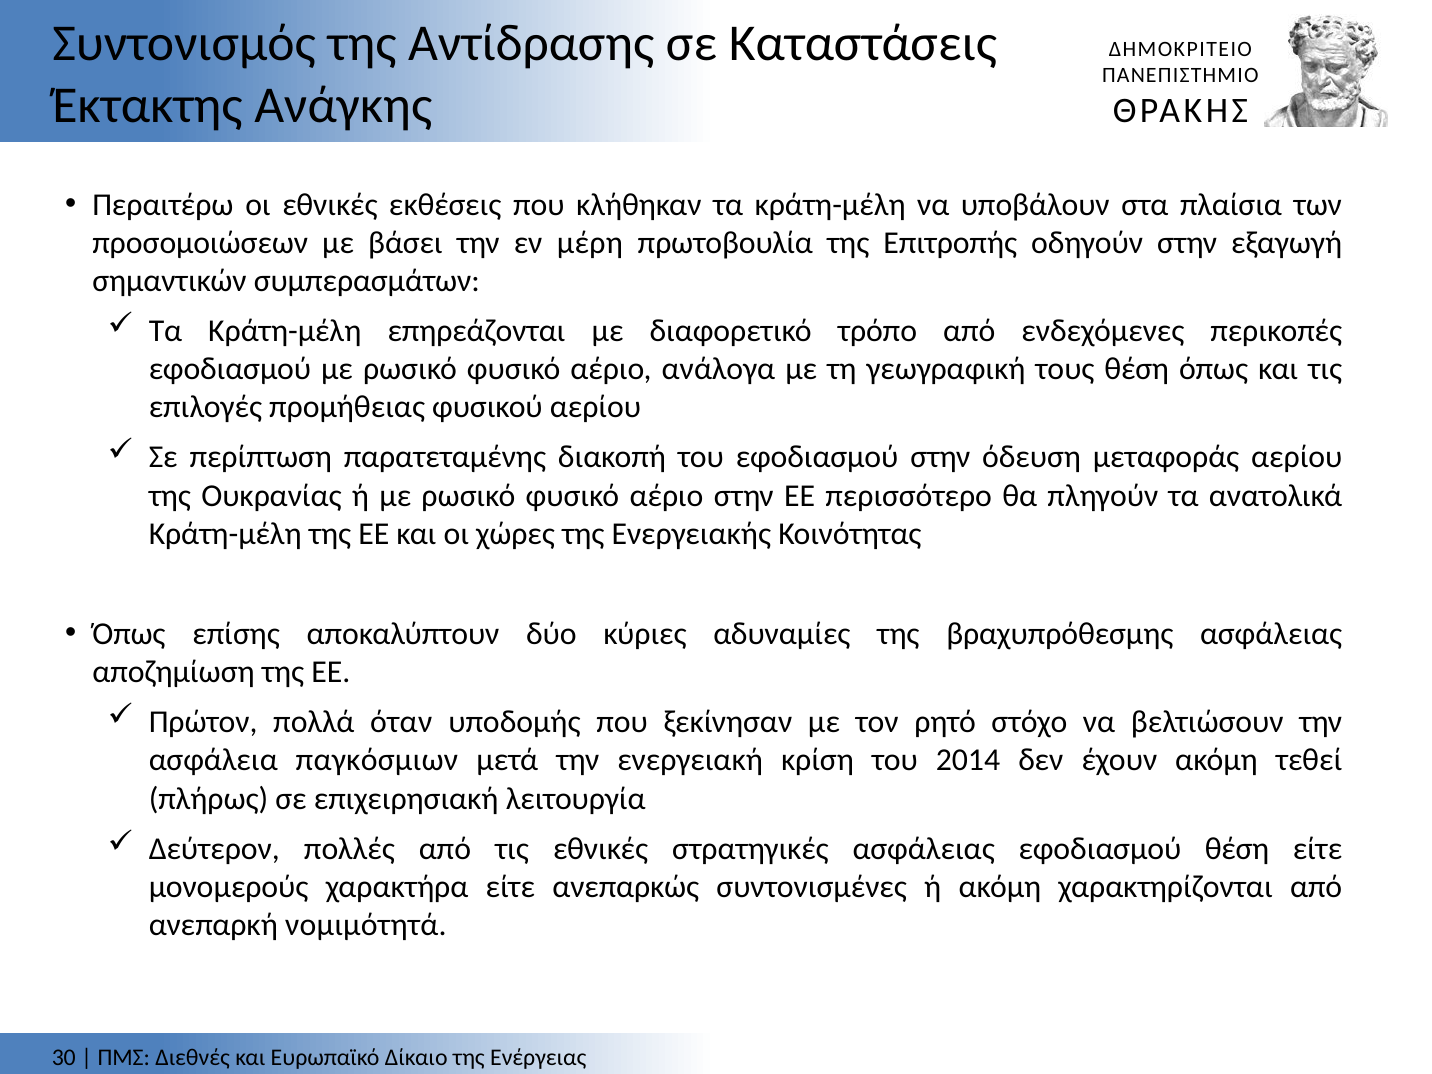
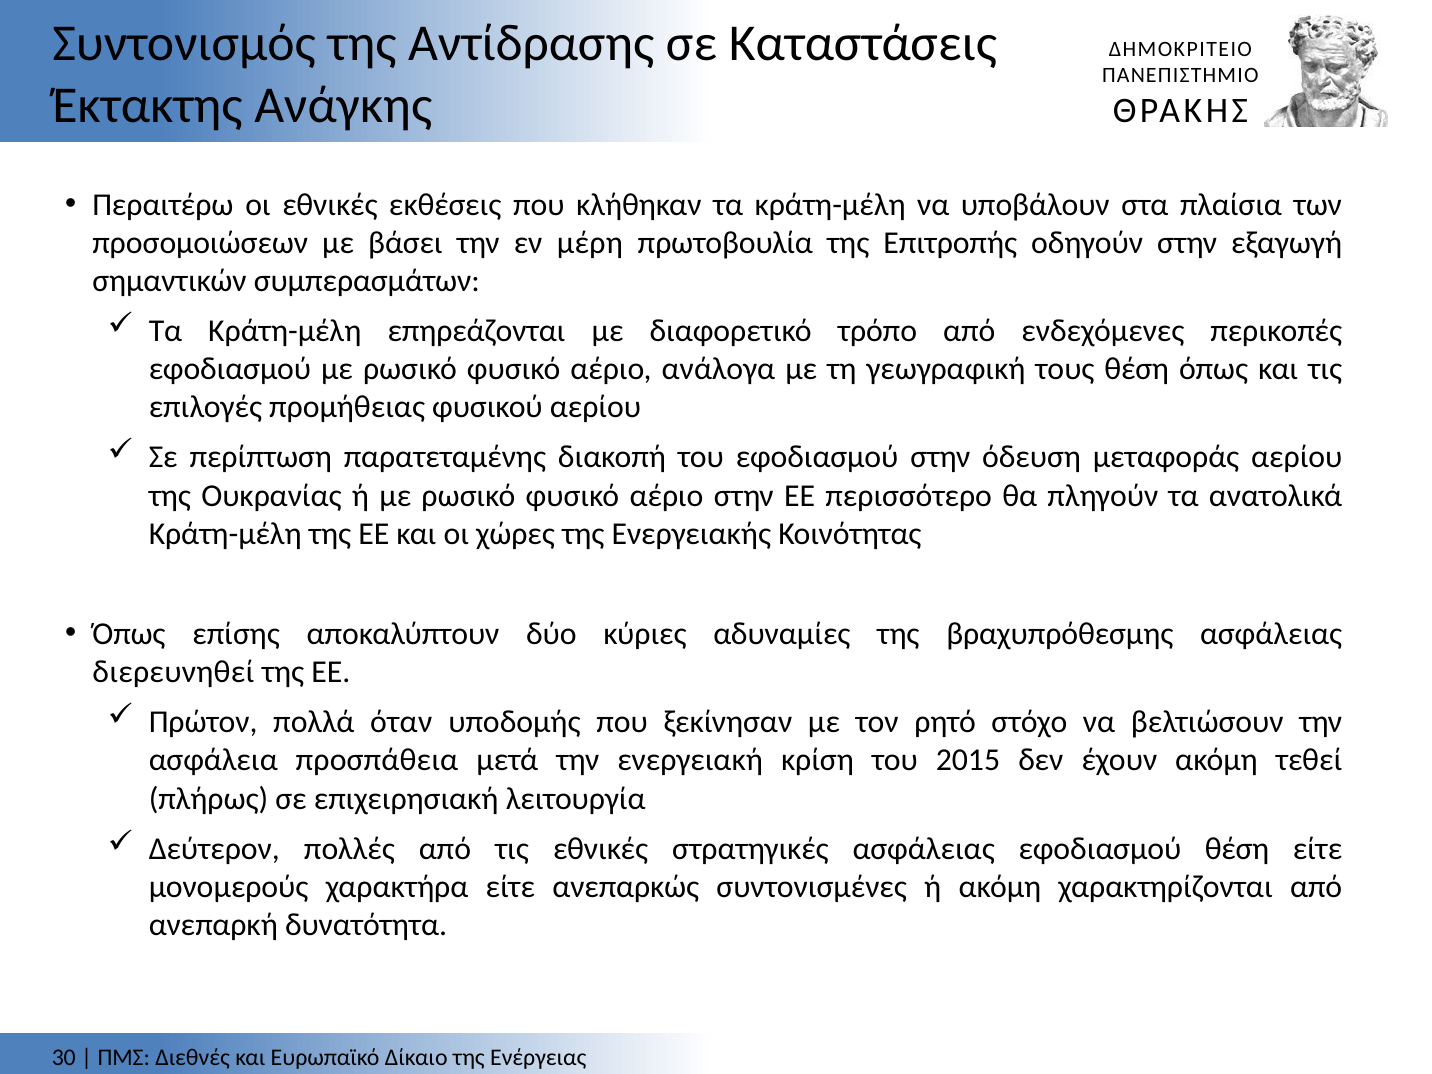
αποζημίωση: αποζημίωση -> διερευνηθεί (173, 672)
παγκόσμιων: παγκόσμιων -> προσπάθεια (377, 760)
2014: 2014 -> 2015 (968, 760)
νομιμότητά: νομιμότητά -> δυνατότητα (366, 925)
